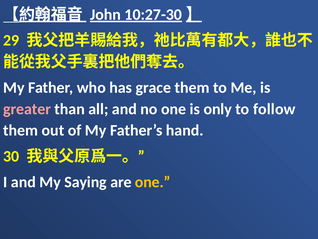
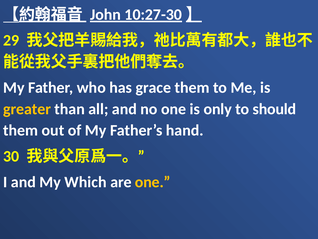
greater colour: pink -> yellow (27, 109)
follow: follow -> should (274, 109)
Saying: Saying -> Which (86, 182)
